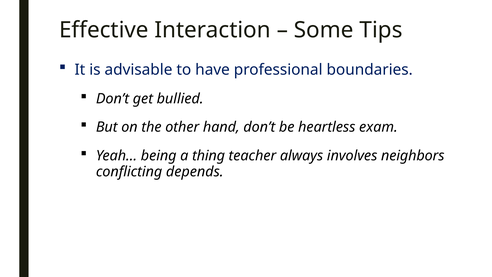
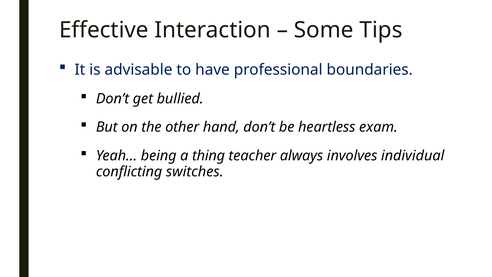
neighbors: neighbors -> individual (413, 156)
depends: depends -> switches (195, 172)
